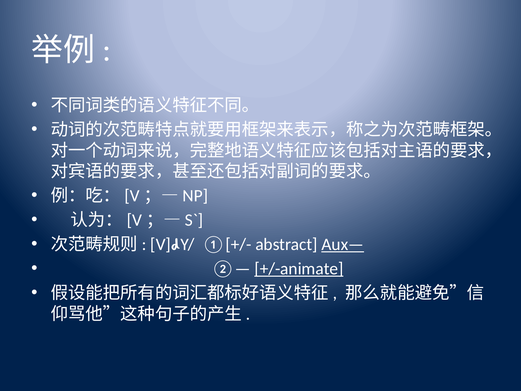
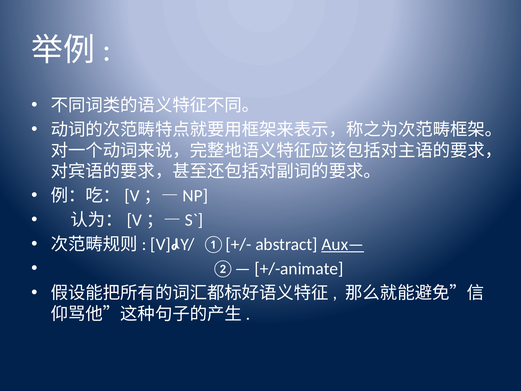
+/-animate underline: present -> none (299, 269)
